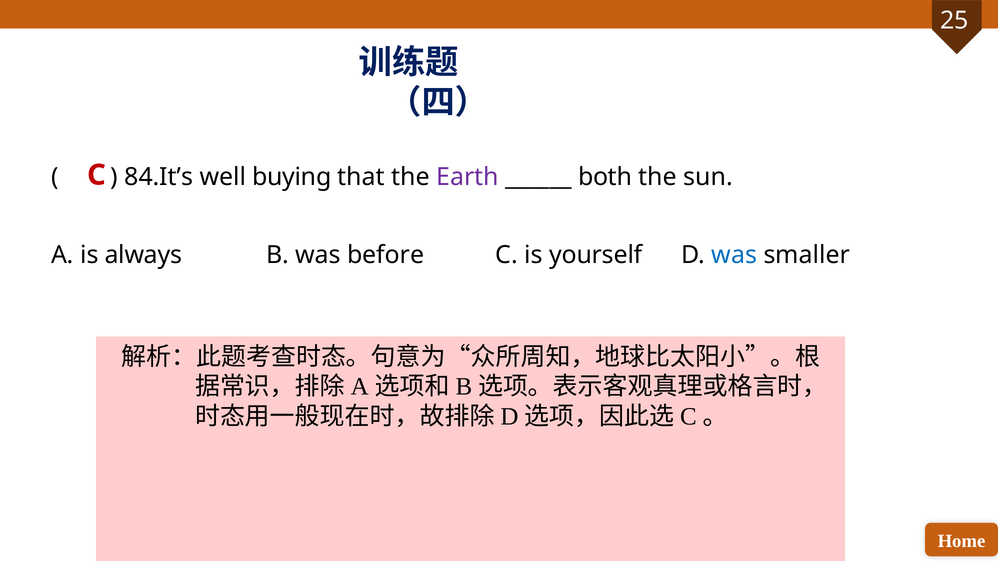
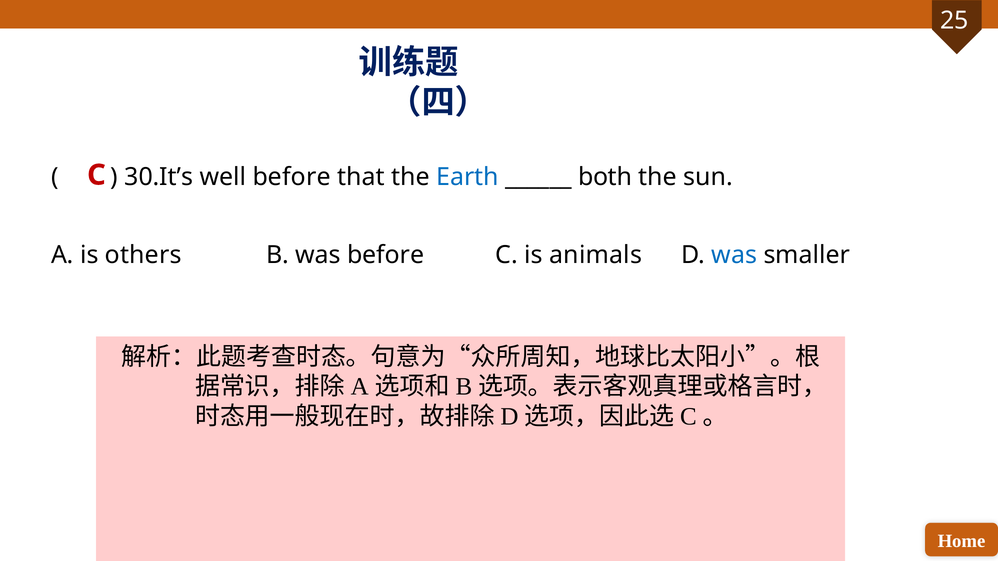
84.It’s: 84.It’s -> 30.It’s (159, 177)
well buying: buying -> before (292, 177)
Earth colour: purple -> blue (467, 177)
always: always -> others (143, 255)
yourself: yourself -> animals (596, 255)
